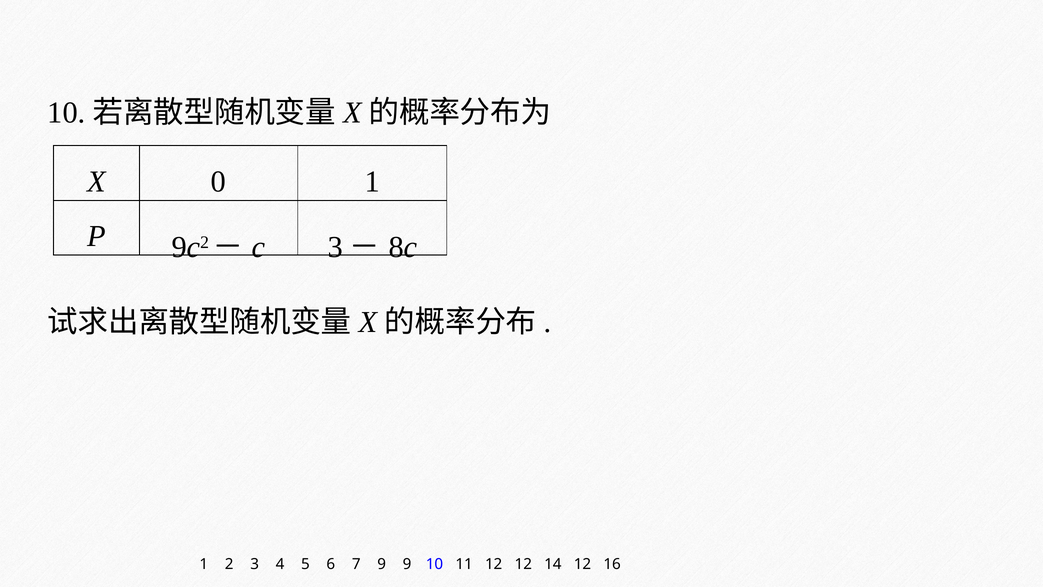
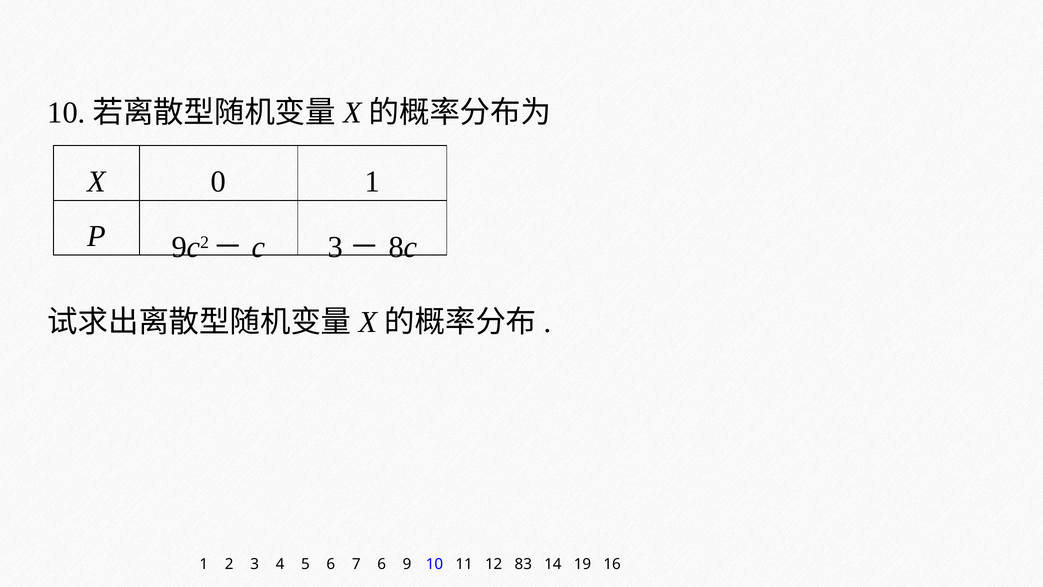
7 9: 9 -> 6 (382, 564)
12 12: 12 -> 83 (523, 564)
14 12: 12 -> 19 (583, 564)
